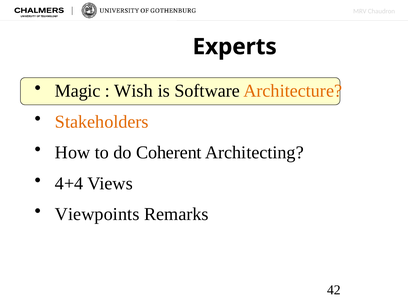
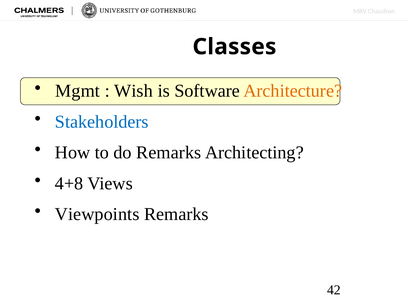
Experts: Experts -> Classes (234, 47)
Magic: Magic -> Mgmt (78, 91)
Stakeholders colour: orange -> blue (102, 122)
do Coherent: Coherent -> Remarks (169, 153)
4+4: 4+4 -> 4+8 (69, 183)
